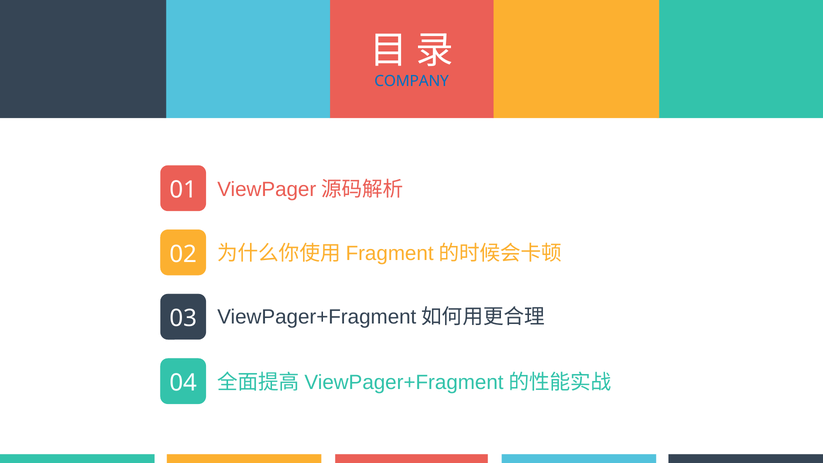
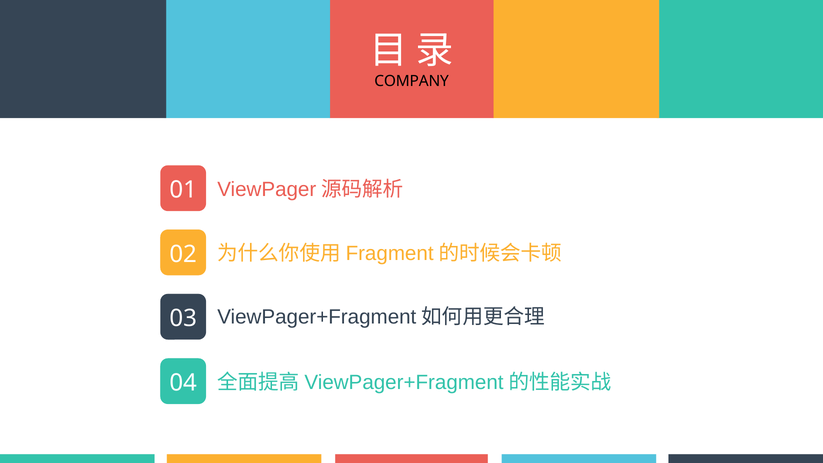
COMPANY colour: blue -> black (412, 81)
